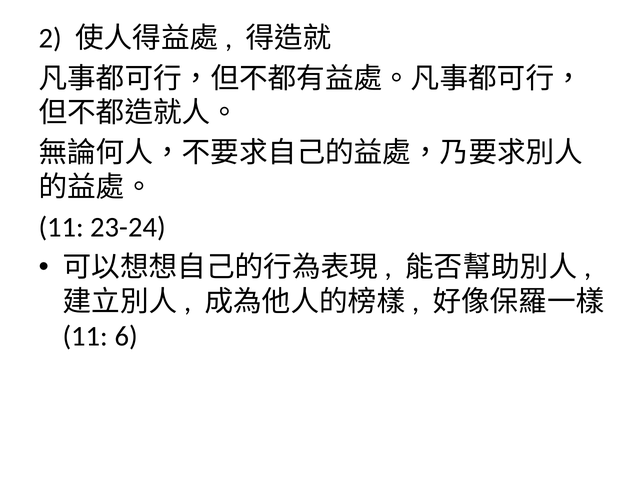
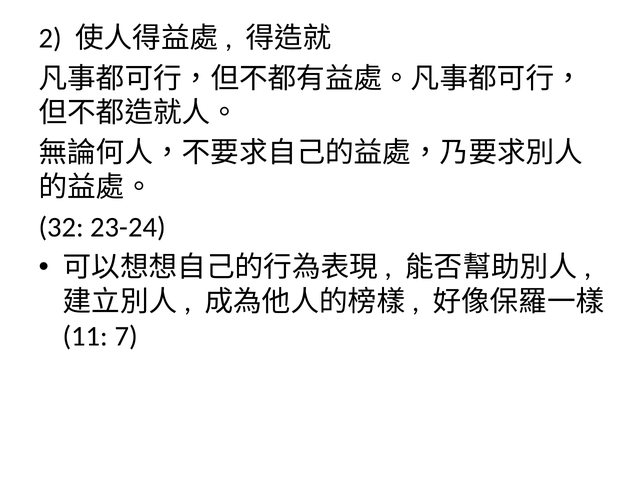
11: 11 -> 32 (61, 227)
6: 6 -> 7 (126, 336)
